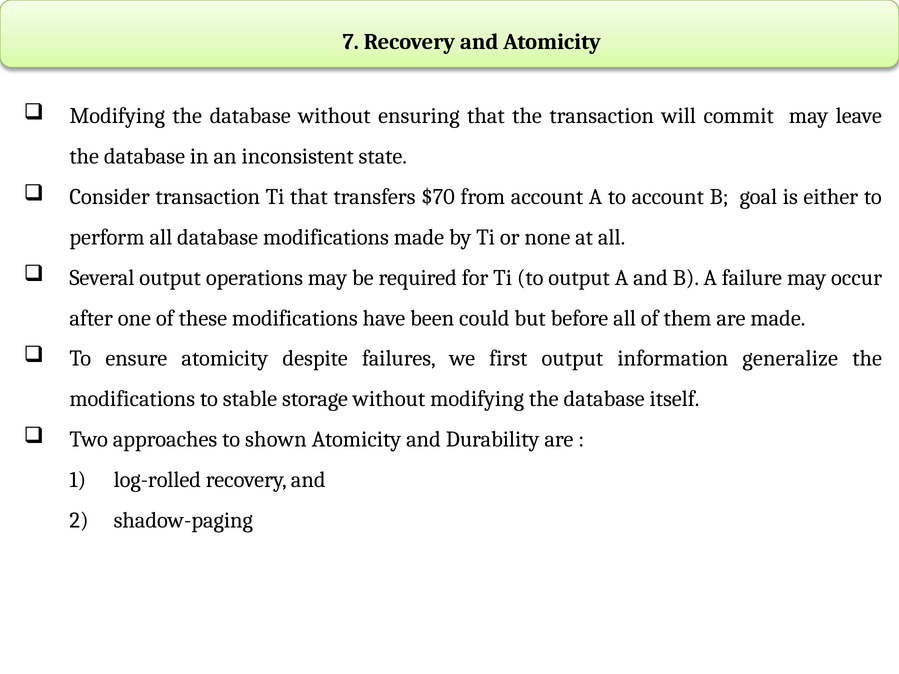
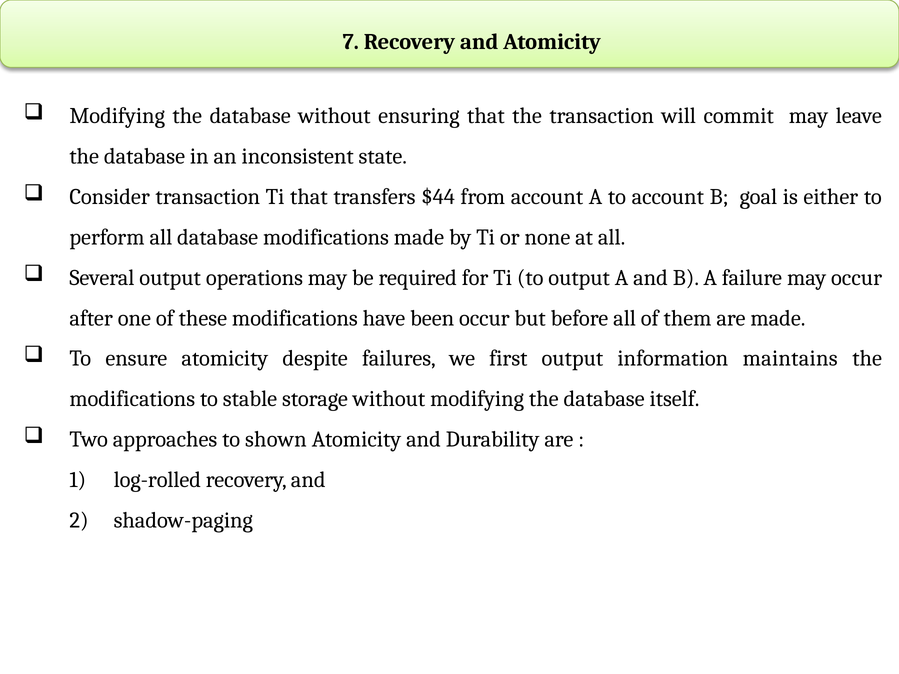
$70: $70 -> $44 (438, 197)
been could: could -> occur (484, 318)
generalize: generalize -> maintains (790, 359)
